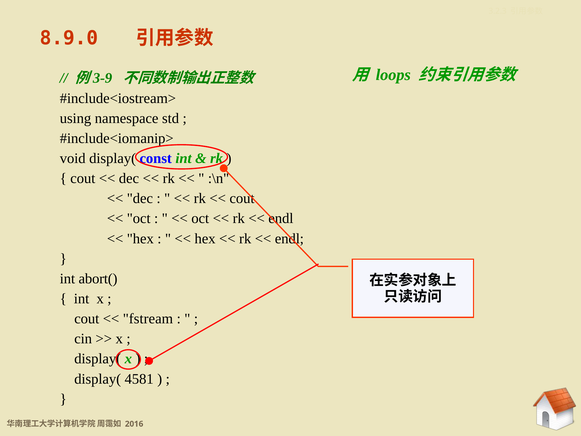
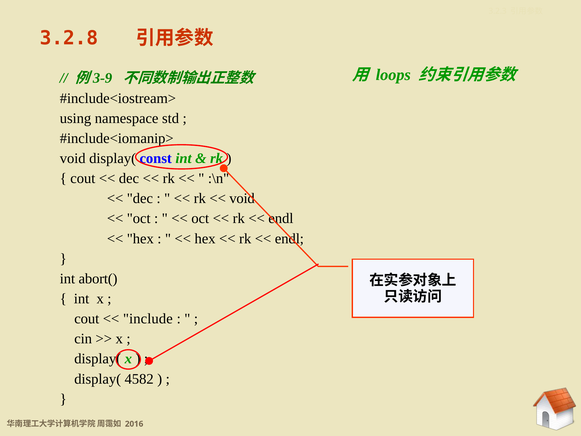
8.9.0: 8.9.0 -> 3.2.8 (69, 38)
cout: cout -> void (242, 198)
fstream: fstream -> include (148, 319)
4581: 4581 -> 4582 (139, 379)
